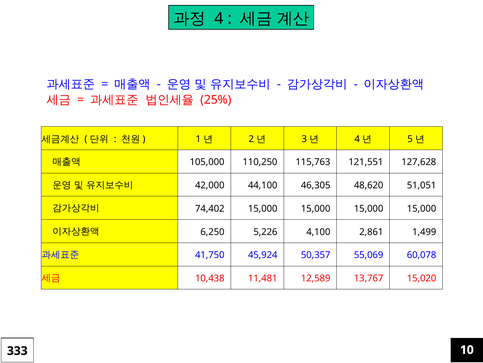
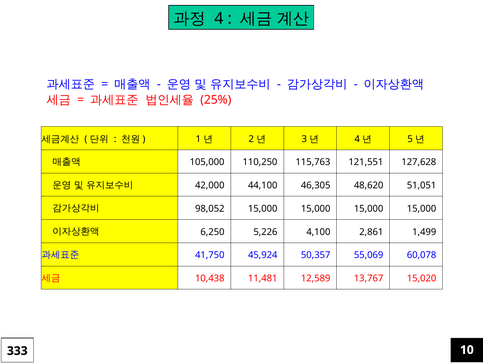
74,402: 74,402 -> 98,052 (210, 208)
